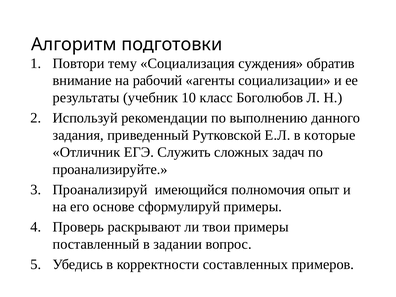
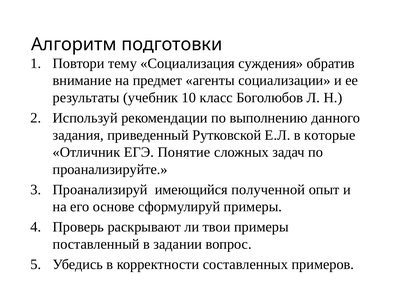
рабочий: рабочий -> предмет (158, 81)
Служить: Служить -> Понятие (184, 152)
полномочия: полномочия -> полученной (268, 190)
